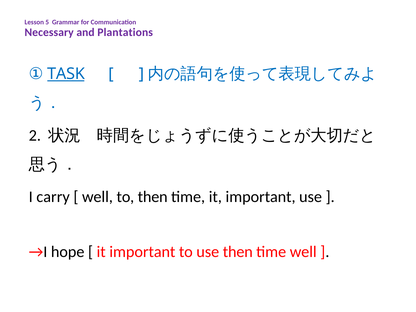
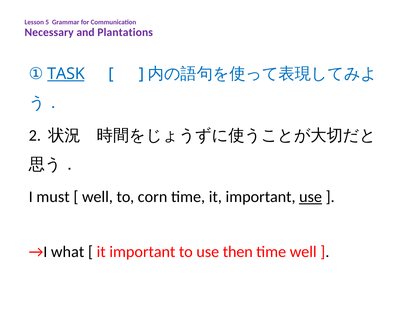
carry: carry -> must (53, 197)
to then: then -> corn (153, 197)
use underline: none -> present (311, 197)
hope: hope -> what (68, 252)
